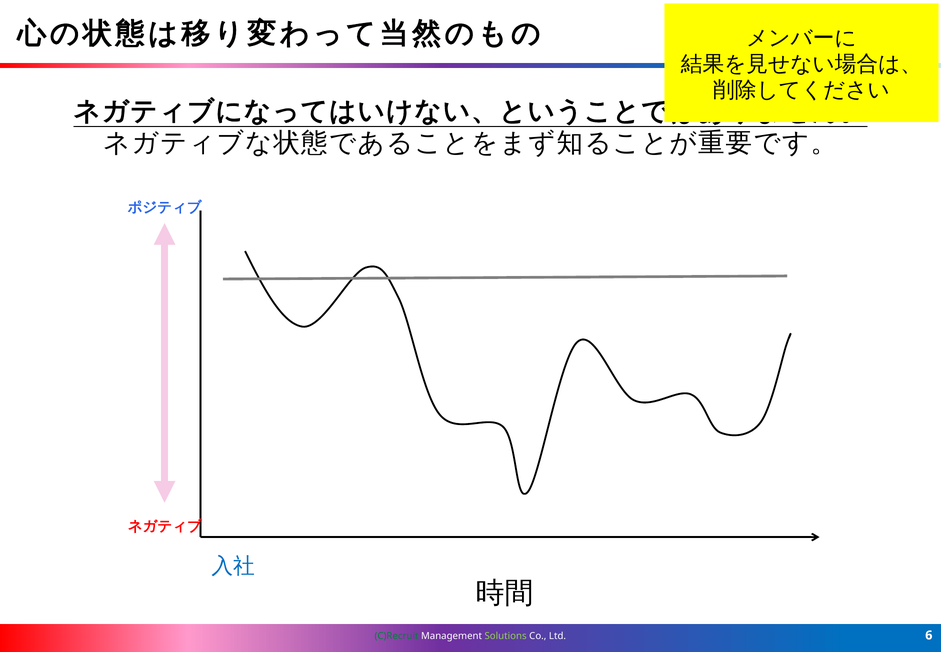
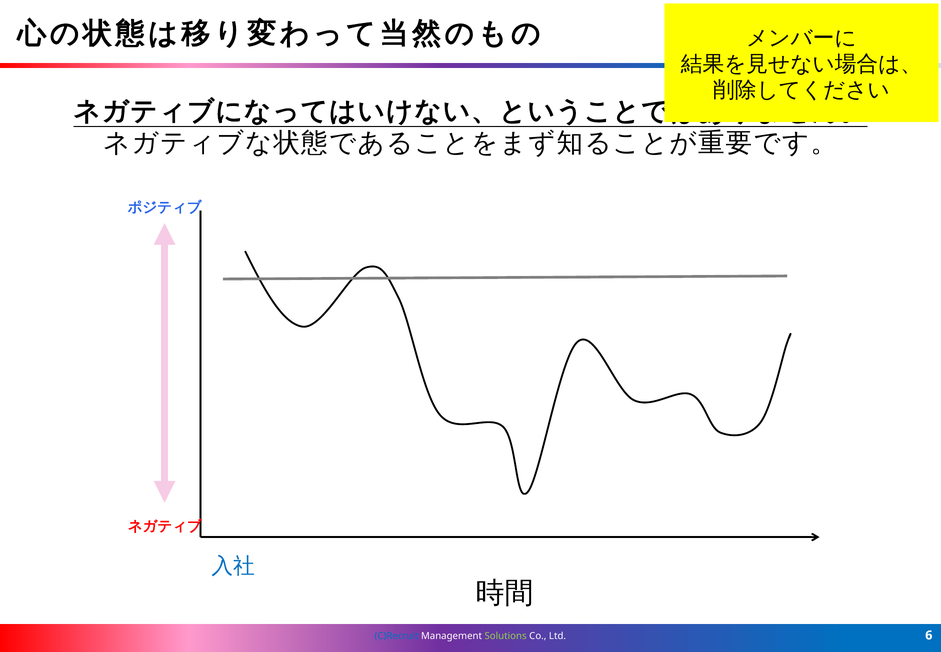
C)Recruit colour: green -> blue (397, 636)
